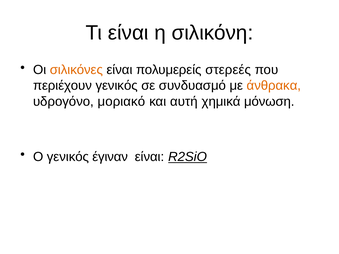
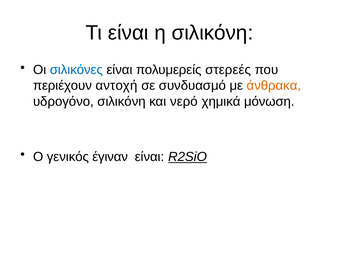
σιλικόνες colour: orange -> blue (76, 70)
περιέχουν γενικός: γενικός -> αντοχή (117, 86)
υδρογόνο μοριακό: μοριακό -> σιλικόνη (122, 102)
αυτή: αυτή -> νερό (184, 102)
